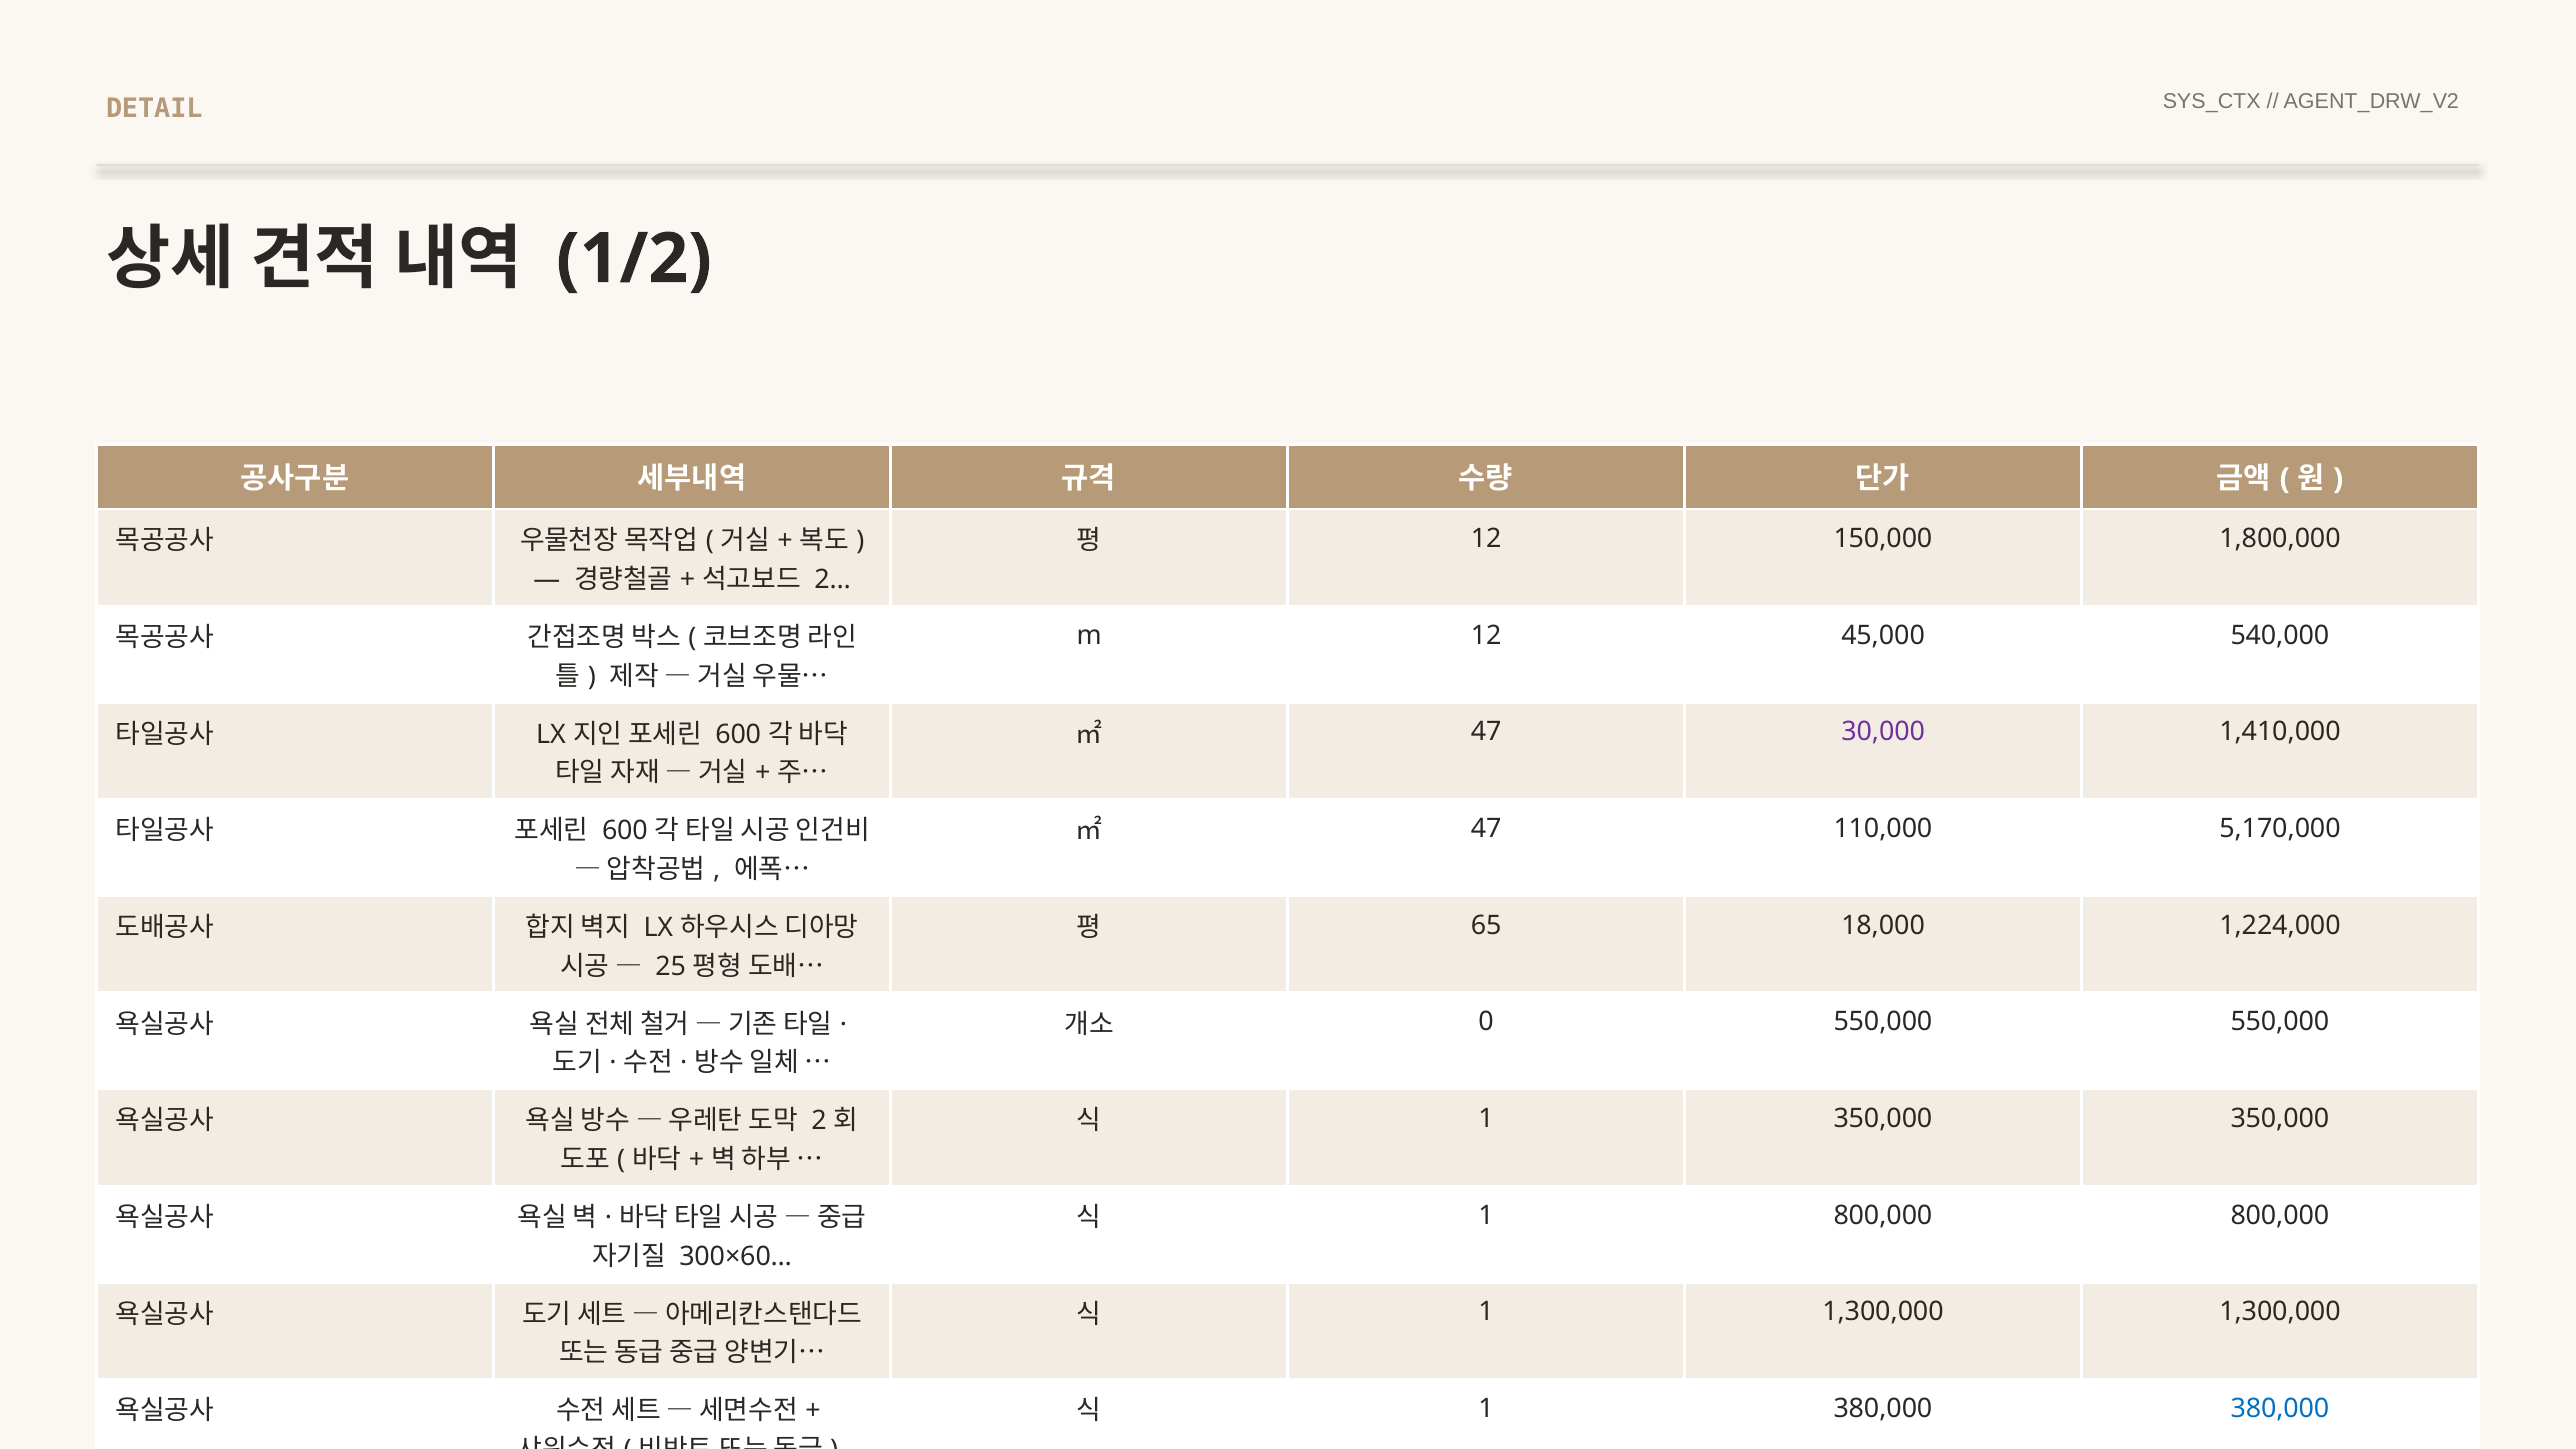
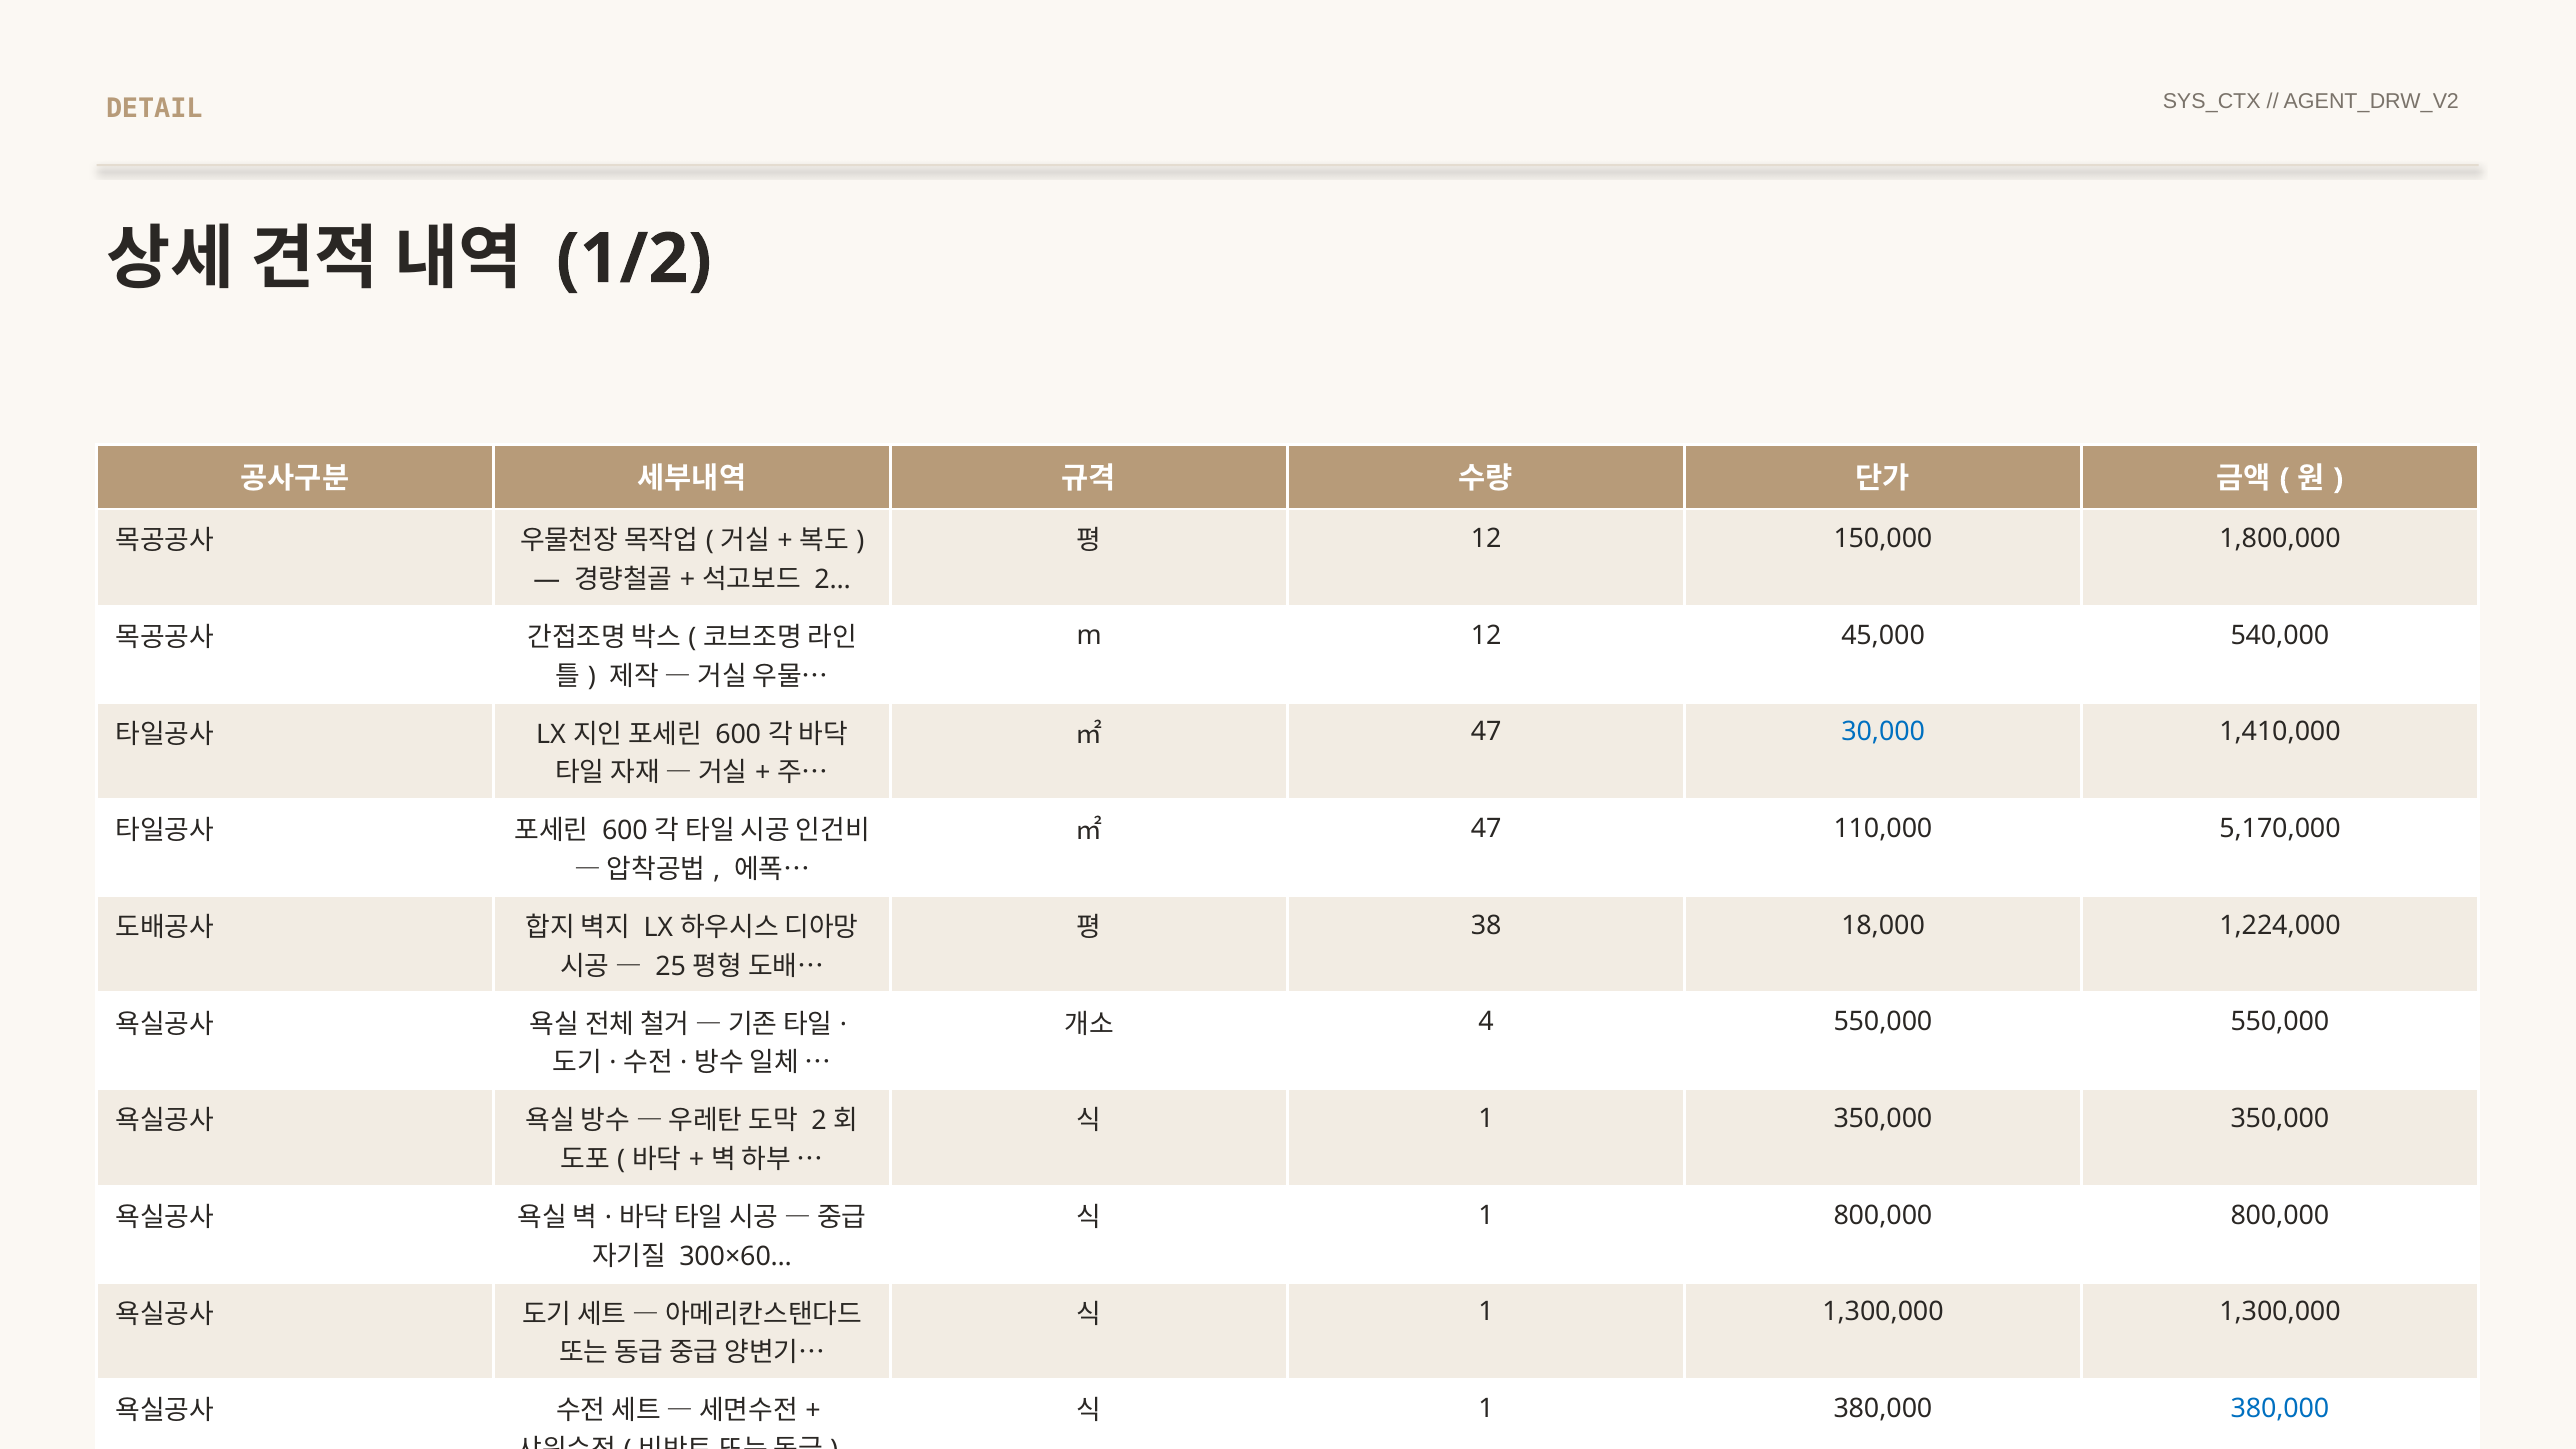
30,000 colour: purple -> blue (1883, 732)
65: 65 -> 38 (1486, 925)
0: 0 -> 4 (1486, 1022)
